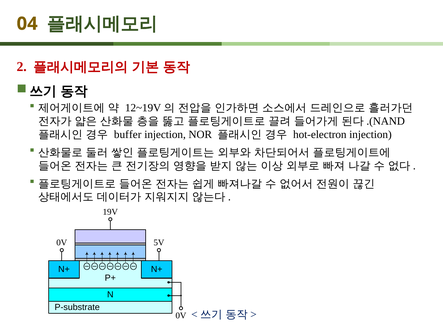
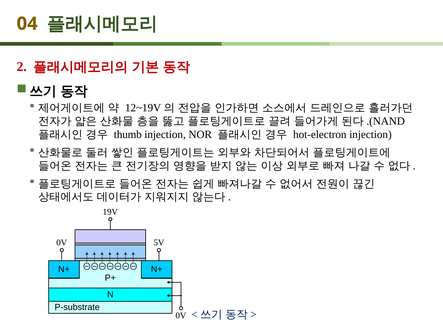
buffer: buffer -> thumb (128, 135)
